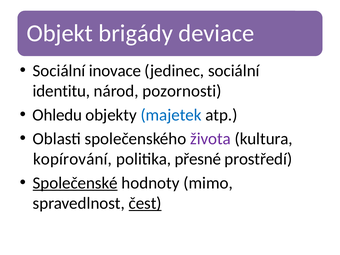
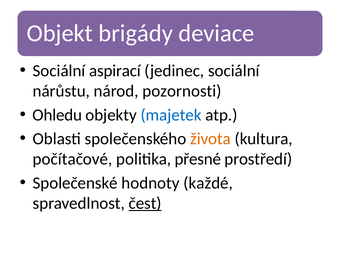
inovace: inovace -> aspirací (115, 71)
identitu: identitu -> nárůstu (61, 91)
života colour: purple -> orange (211, 139)
kopírování: kopírování -> počítačové (73, 159)
Společenské underline: present -> none (75, 183)
mimo: mimo -> každé (208, 183)
